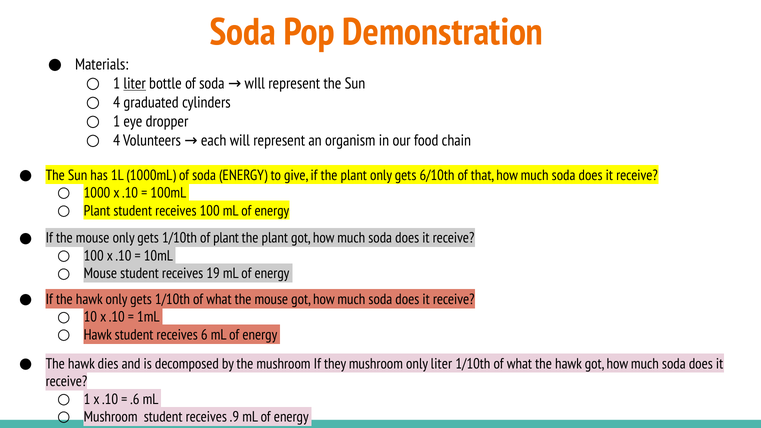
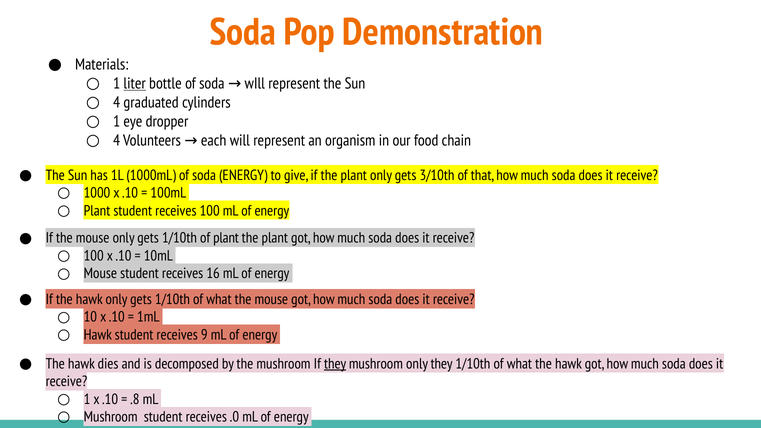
6/10th: 6/10th -> 3/10th (437, 175)
19: 19 -> 16 (213, 274)
6: 6 -> 9 (204, 335)
they underline: none -> present (335, 364)
only liter: liter -> they (442, 364)
.6: .6 -> .8 (135, 399)
.9: .9 -> .0 (234, 417)
